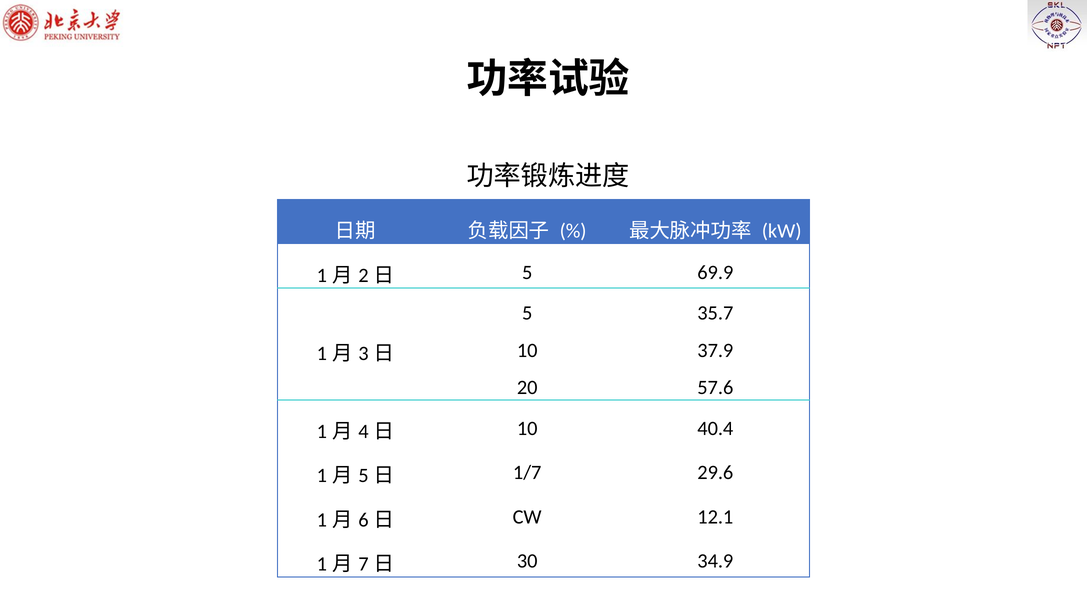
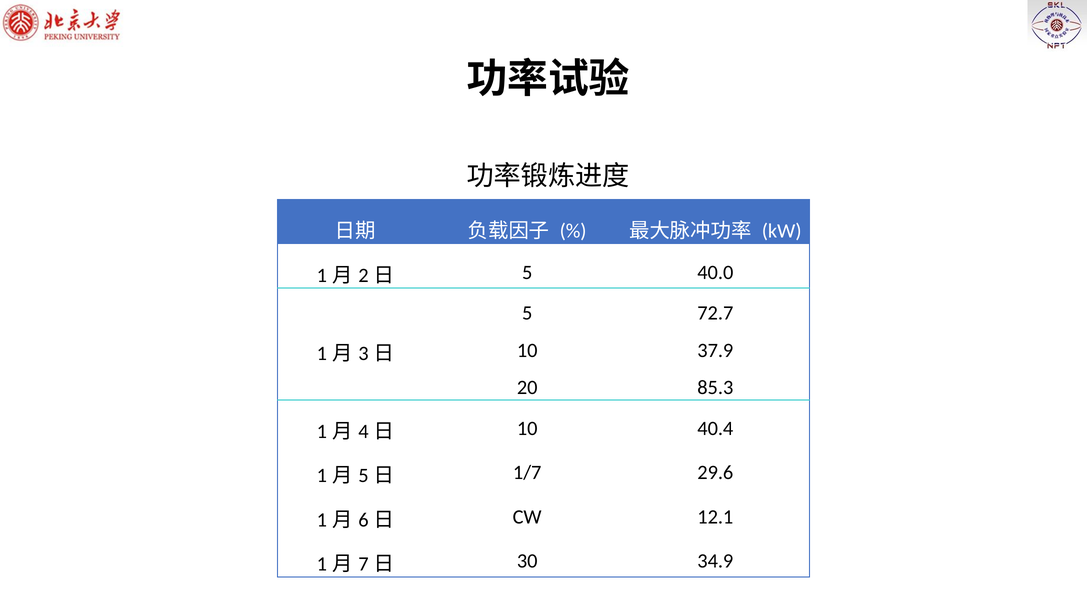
69.9: 69.9 -> 40.0 (715, 273)
35.7: 35.7 -> 72.7 (715, 313)
57.6: 57.6 -> 85.3 (715, 388)
